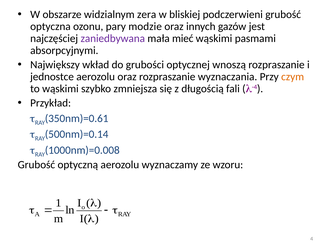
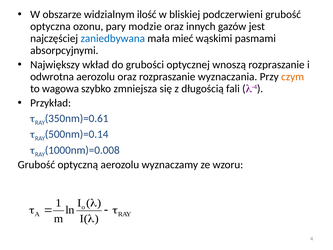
zera: zera -> ilość (147, 14)
zaniedbywana colour: purple -> blue (113, 38)
jednostce: jednostce -> odwrotna (52, 77)
to wąskimi: wąskimi -> wagowa (60, 89)
